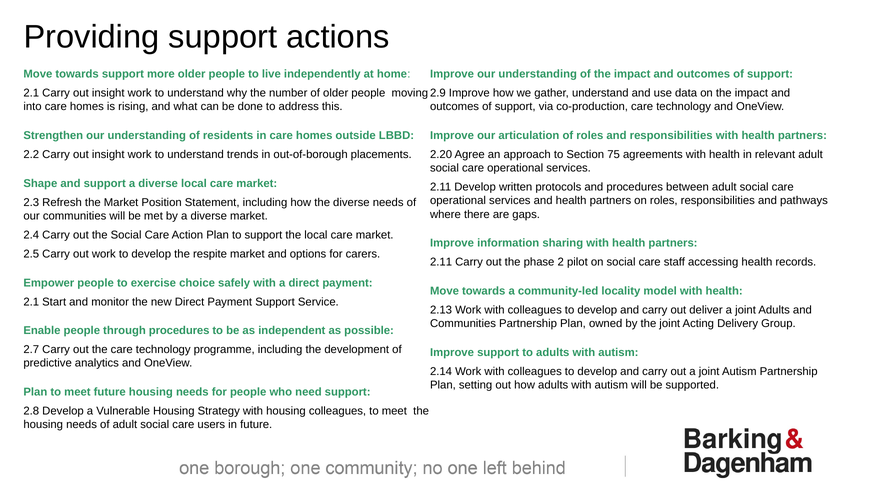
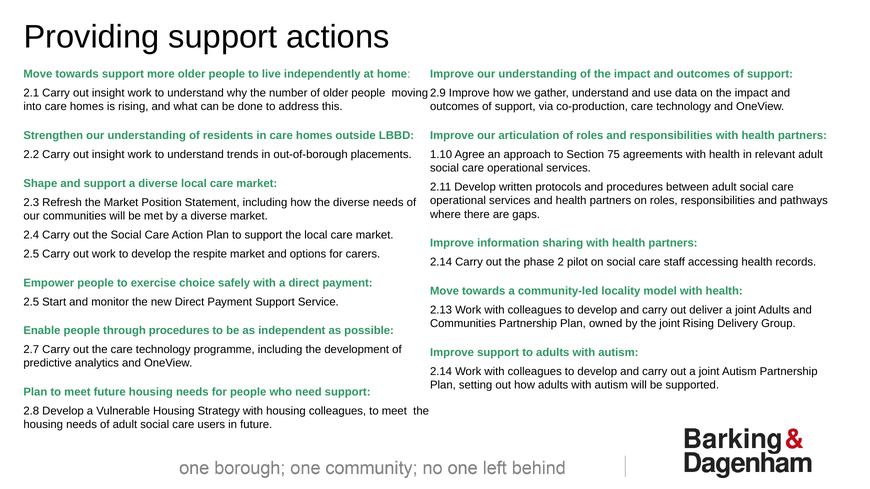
2.20: 2.20 -> 1.10 (441, 155)
2.11: 2.11 -> 2.14 (441, 262)
2.1: 2.1 -> 2.5 (31, 302)
joint Acting: Acting -> Rising (698, 324)
